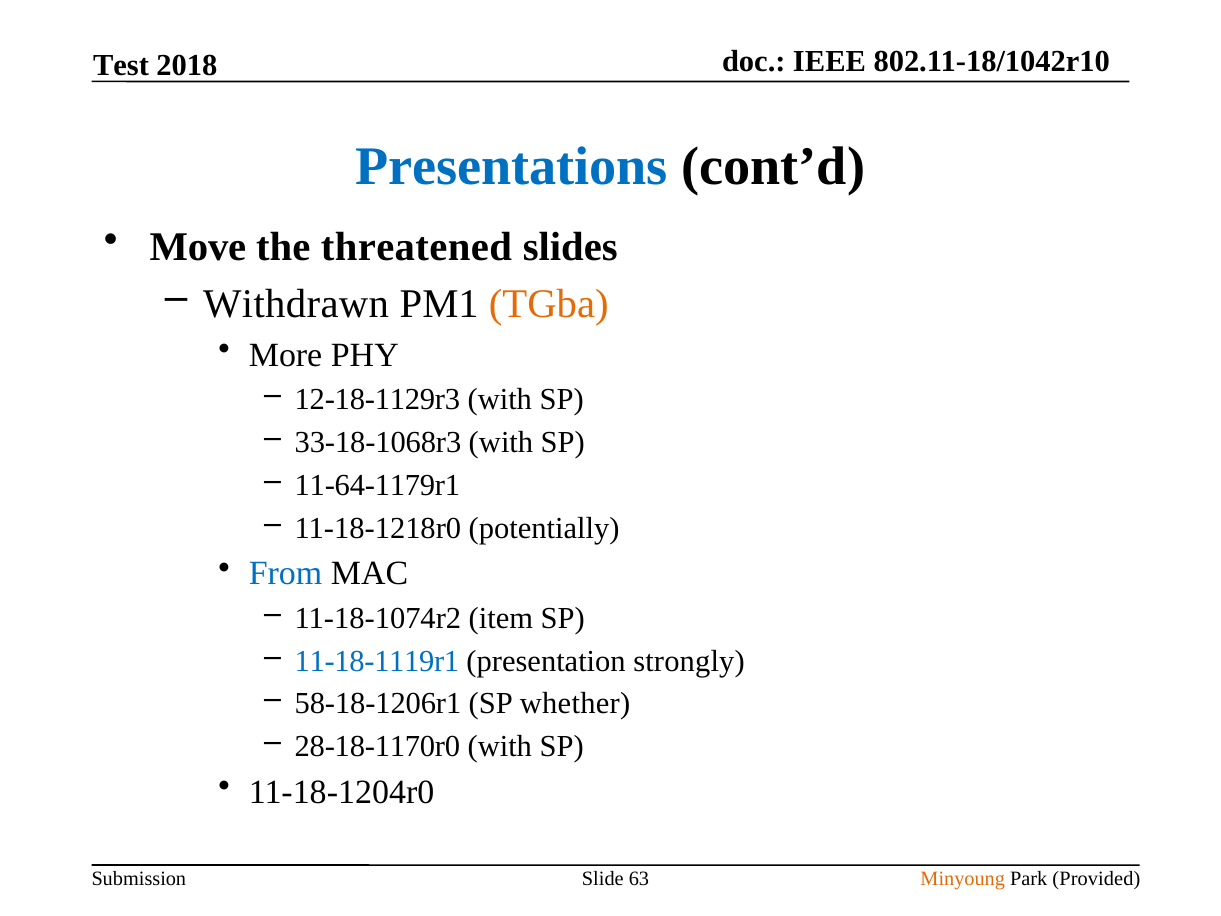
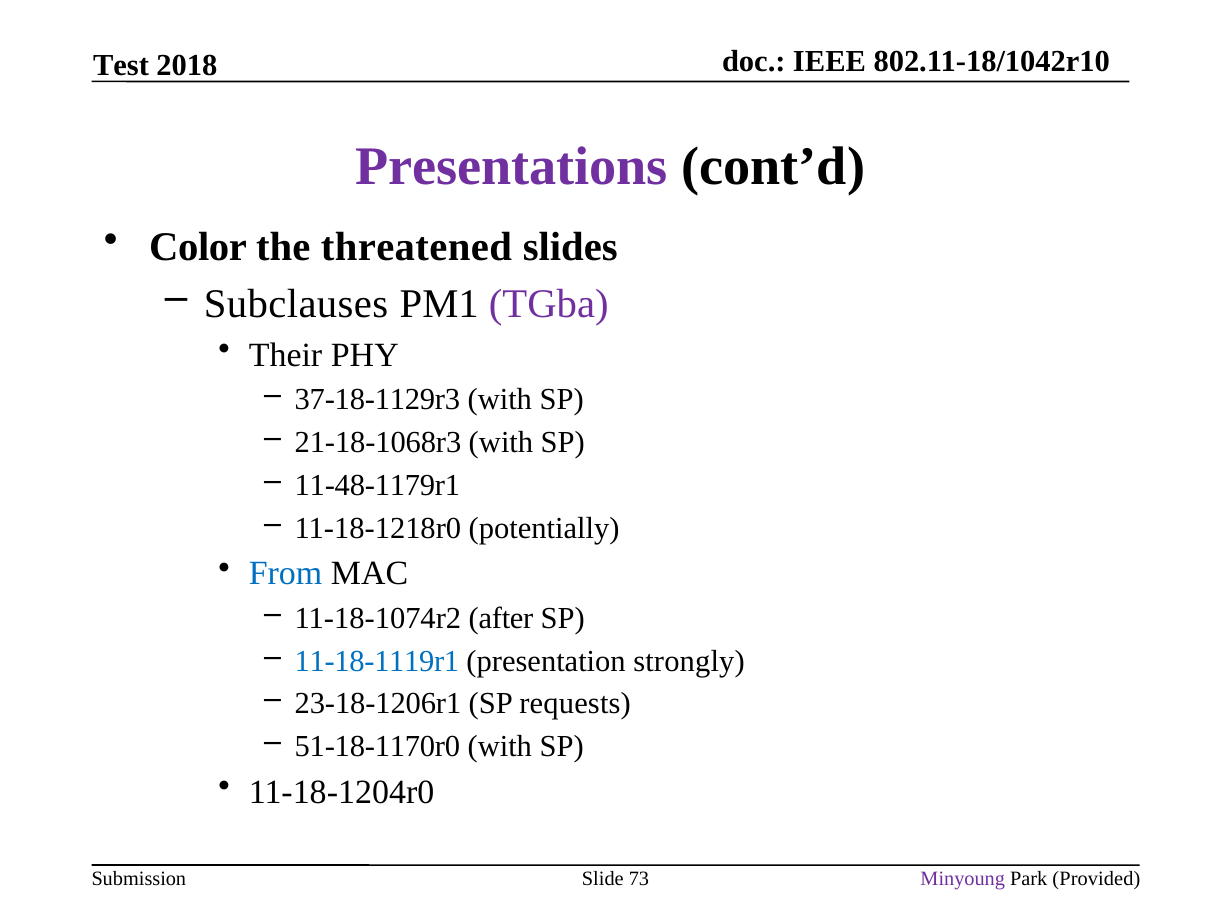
Presentations colour: blue -> purple (511, 167)
Move: Move -> Color (198, 247)
Withdrawn: Withdrawn -> Subclauses (296, 304)
TGba colour: orange -> purple (549, 304)
More: More -> Their (286, 355)
12-18-1129r3: 12-18-1129r3 -> 37-18-1129r3 (377, 400)
33-18-1068r3: 33-18-1068r3 -> 21-18-1068r3 (378, 442)
11-64-1179r1: 11-64-1179r1 -> 11-48-1179r1 (377, 485)
item: item -> after (501, 618)
58-18-1206r1: 58-18-1206r1 -> 23-18-1206r1 (378, 704)
whether: whether -> requests (575, 704)
28-18-1170r0: 28-18-1170r0 -> 51-18-1170r0 (377, 746)
63: 63 -> 73 (639, 878)
Minyoung colour: orange -> purple (963, 878)
